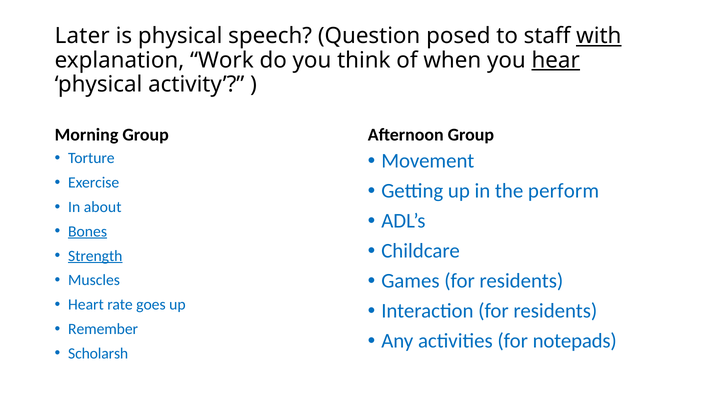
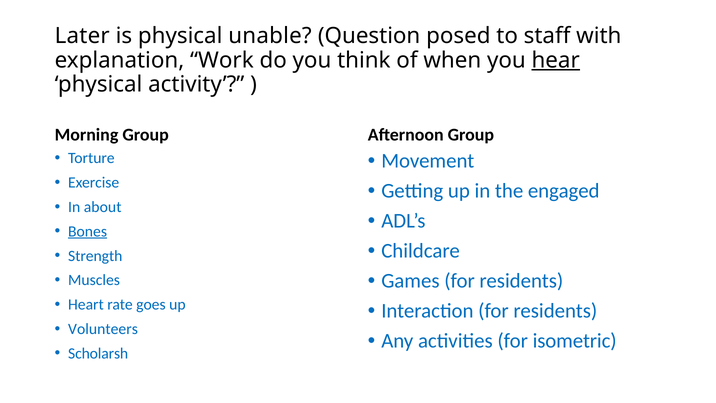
speech: speech -> unable (270, 36)
with underline: present -> none (599, 36)
perform: perform -> engaged (564, 191)
Strength underline: present -> none (95, 256)
Remember: Remember -> Volunteers (103, 329)
notepads: notepads -> isometric (575, 341)
